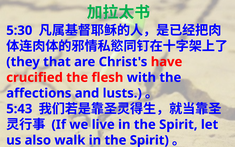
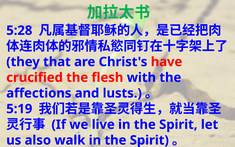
5:30: 5:30 -> 5:28 (19, 30)
5:43: 5:43 -> 5:19 (19, 109)
